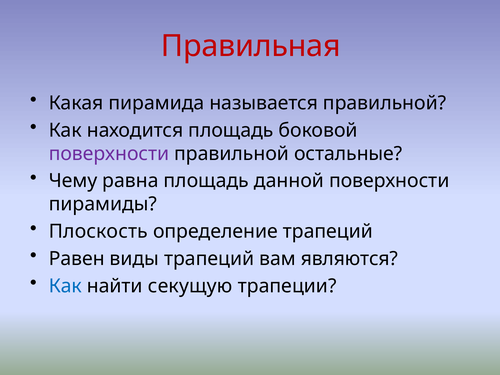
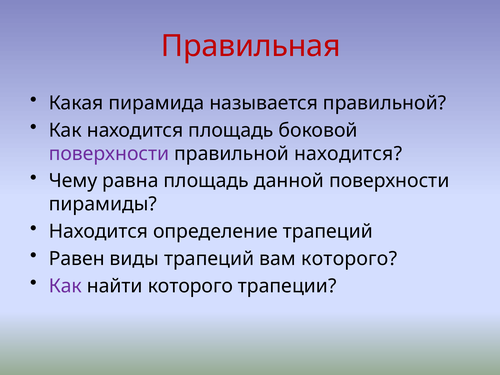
правильной остальные: остальные -> находится (348, 154)
Плоскость: Плоскость -> Находится (98, 231)
вам являются: являются -> которого (349, 259)
Как colour: blue -> purple (65, 286)
найти секущую: секущую -> которого (190, 286)
